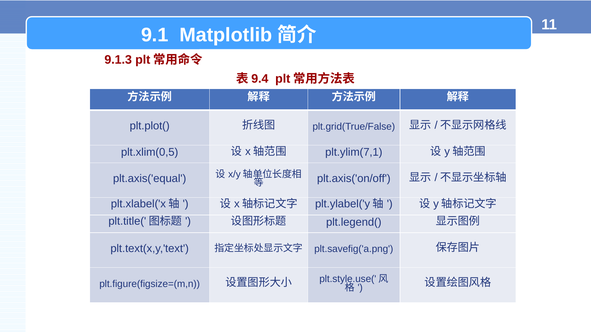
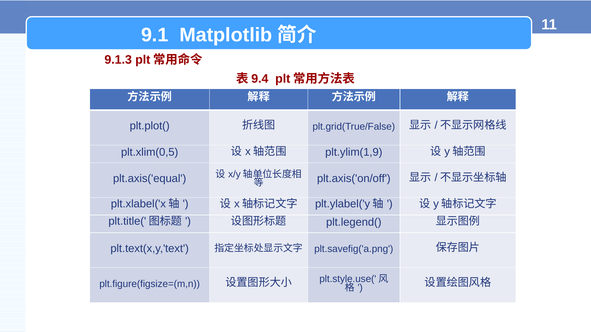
plt.ylim(7,1: plt.ylim(7,1 -> plt.ylim(1,9 (354, 152)
